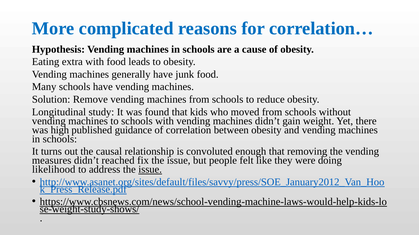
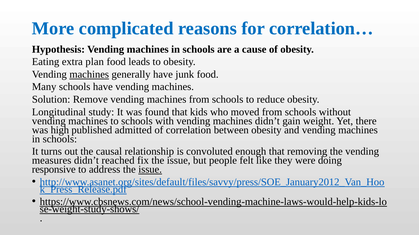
extra with: with -> plan (95, 62)
machines underline: none -> present (89, 75)
guidance: guidance -> admitted (133, 130)
likelihood: likelihood -> responsive (54, 170)
